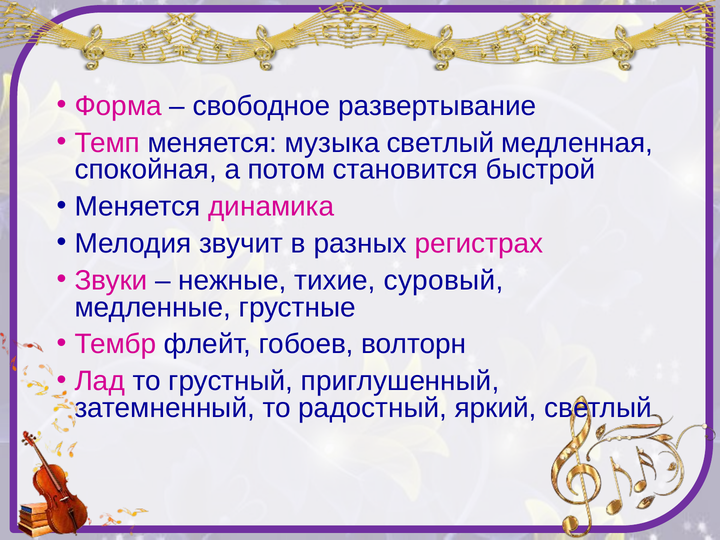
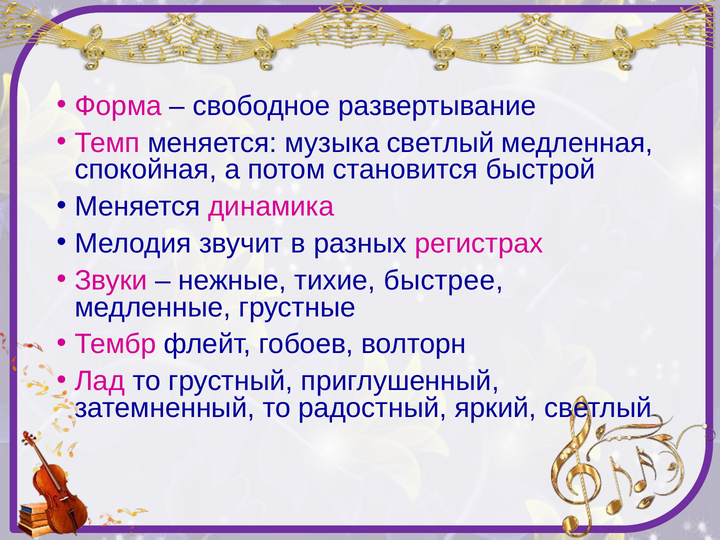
суровый: суровый -> быстрее (444, 280)
